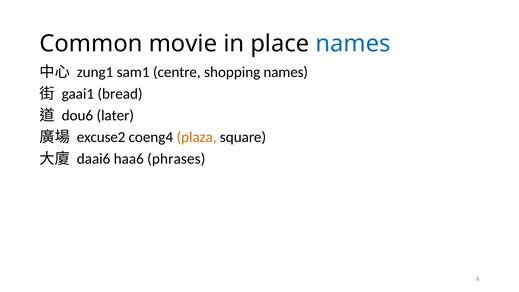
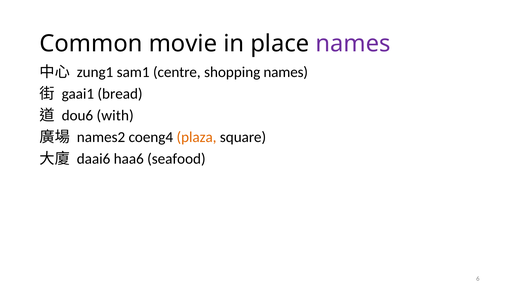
names colour: blue -> purple (353, 44)
later: later -> with (115, 115)
excuse2: excuse2 -> names2 (101, 137)
phrases: phrases -> seafood (176, 159)
